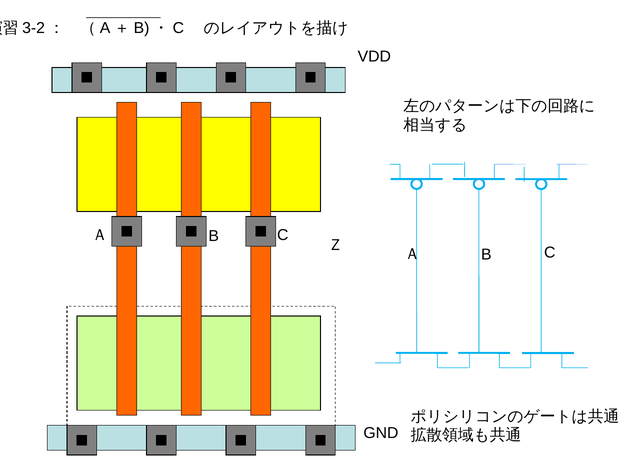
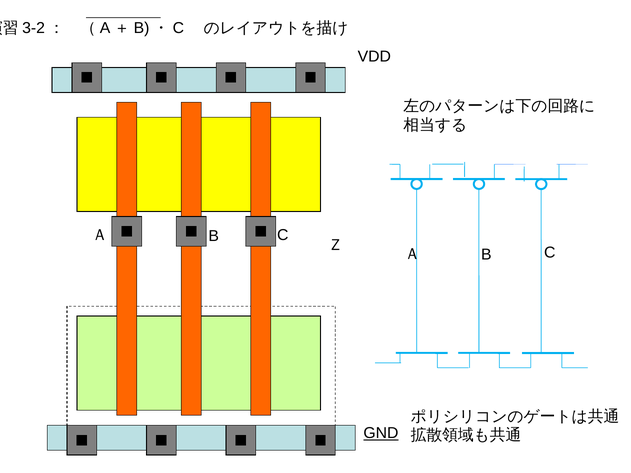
GND underline: none -> present (381, 433)
